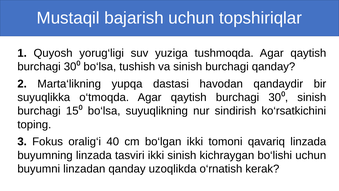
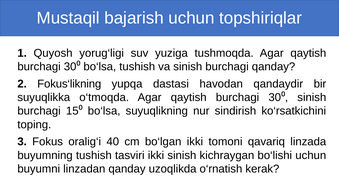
Marta‘likning: Marta‘likning -> Fokus‘likning (69, 84)
buyumning linzada: linzada -> tushish (94, 155)
